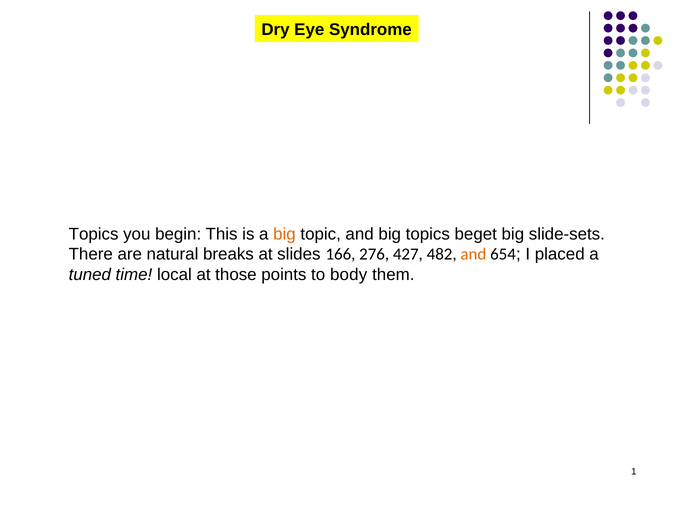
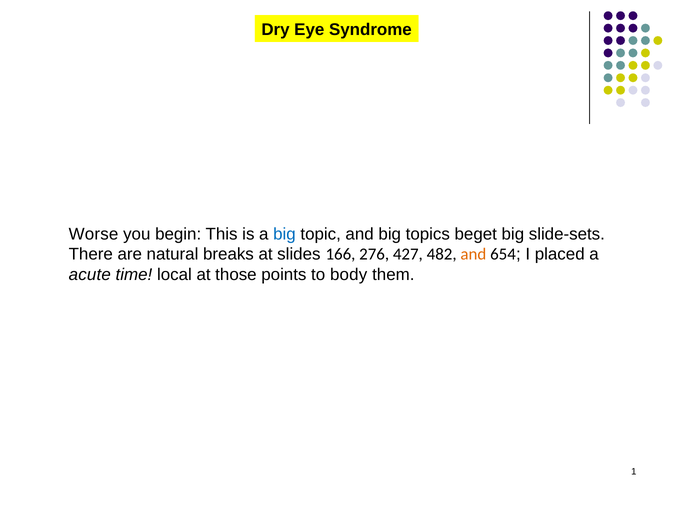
Topics: Topics -> Worse (94, 234)
big colour: orange -> blue (284, 234)
tuned: tuned -> acute (90, 275)
